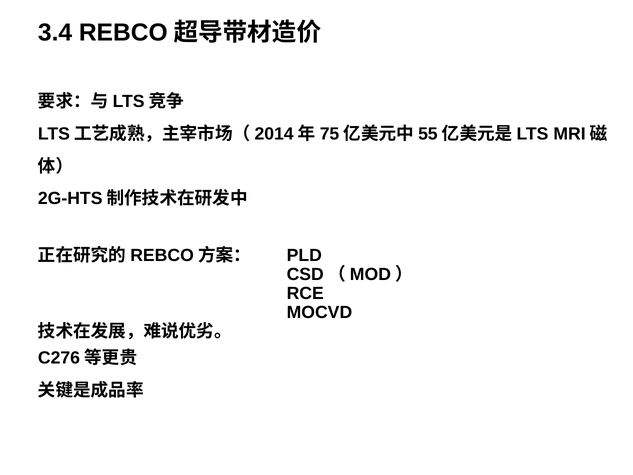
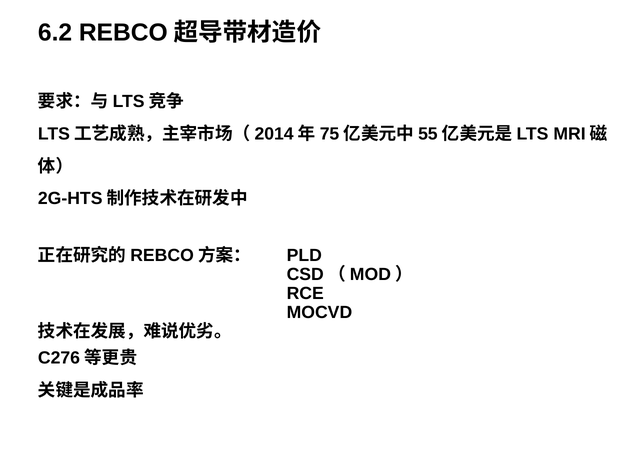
3.4: 3.4 -> 6.2 (55, 33)
